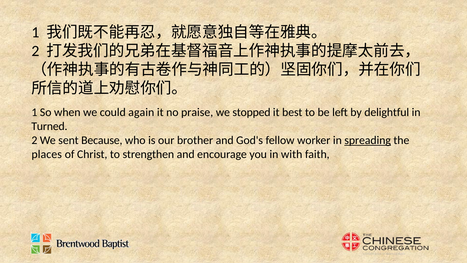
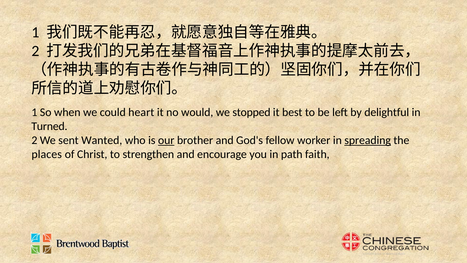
again: again -> heart (141, 112)
praise: praise -> would (197, 112)
Because: Because -> Wanted (102, 140)
our underline: none -> present (166, 140)
with: with -> path (292, 154)
